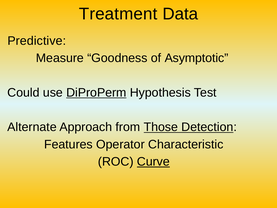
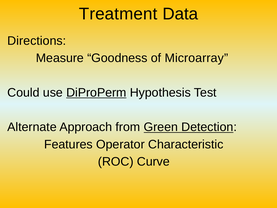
Predictive: Predictive -> Directions (37, 41)
Asymptotic: Asymptotic -> Microarray (196, 58)
Those: Those -> Green (161, 127)
Curve underline: present -> none (153, 161)
